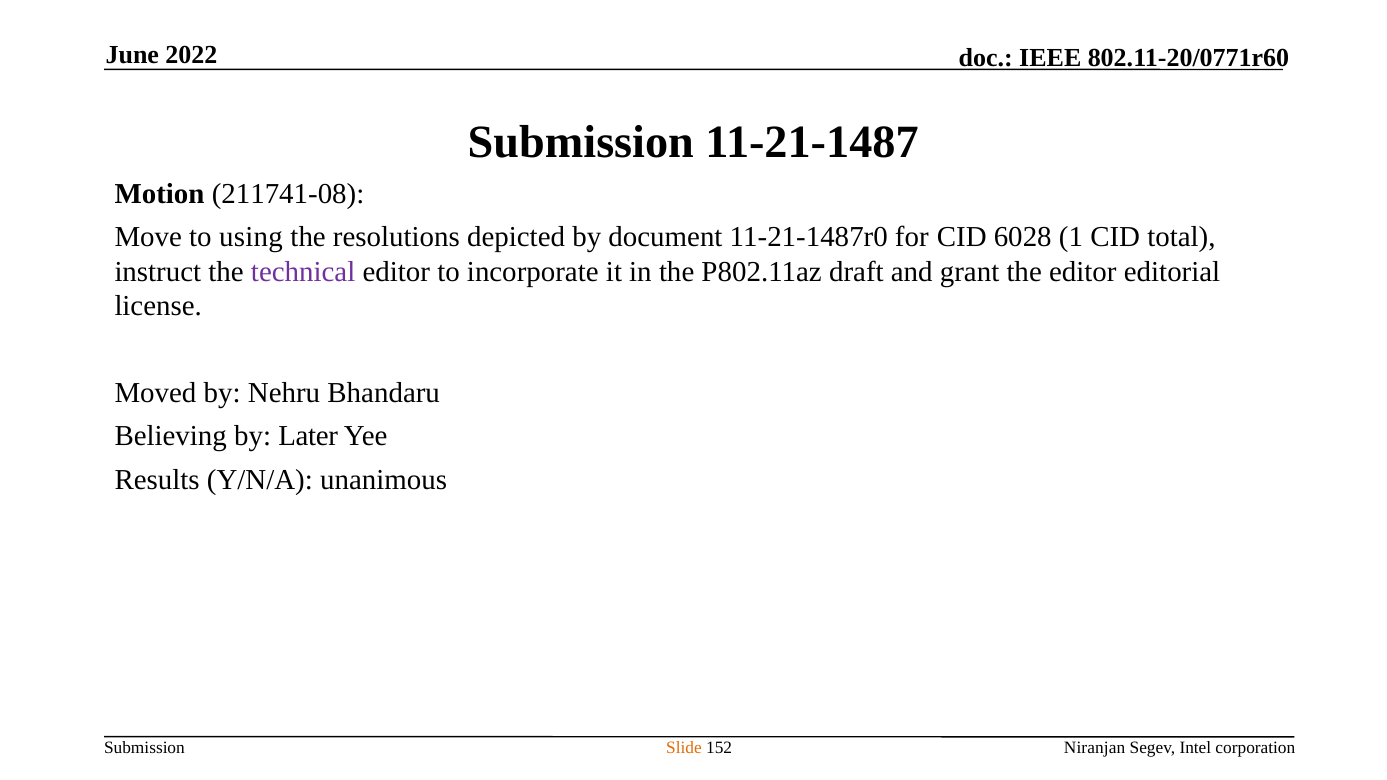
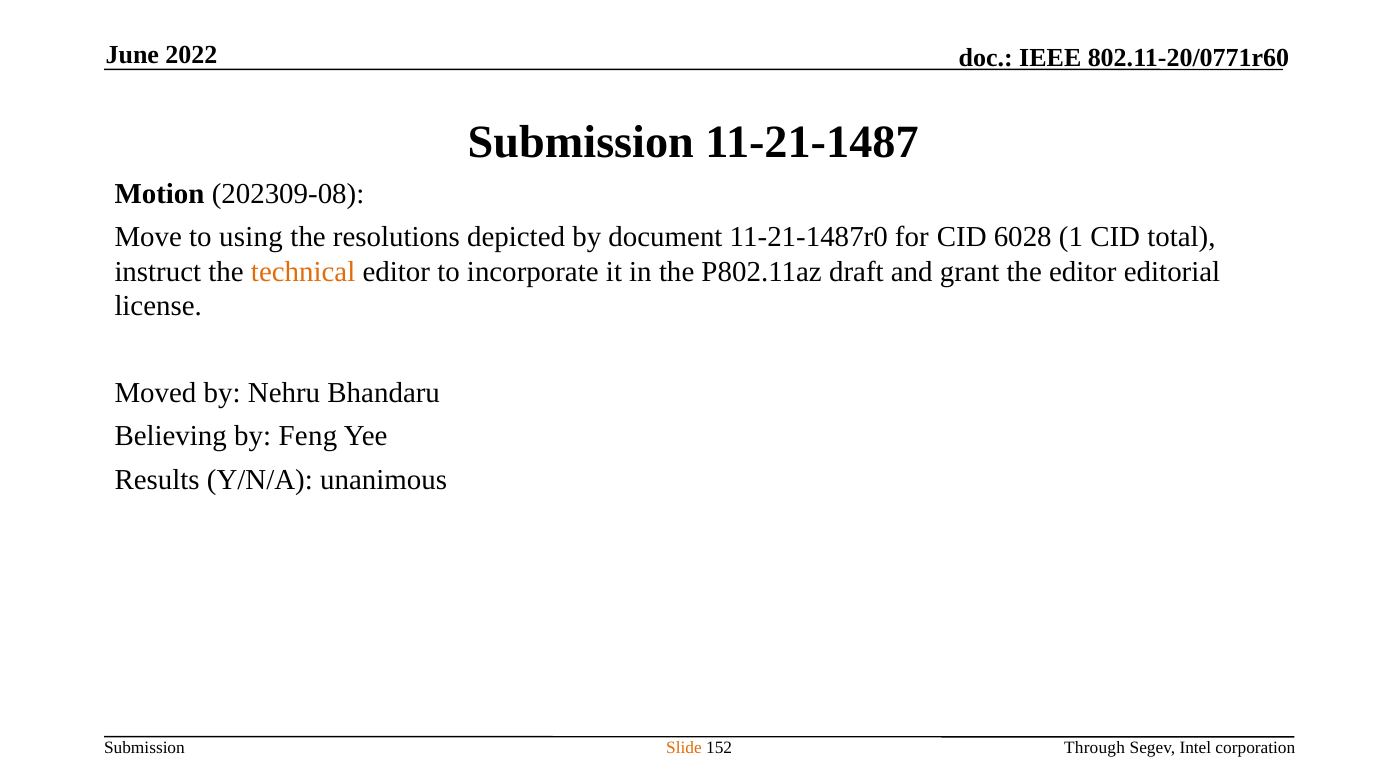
211741-08: 211741-08 -> 202309-08 (288, 194)
technical colour: purple -> orange (303, 272)
Later: Later -> Feng (308, 436)
Niranjan: Niranjan -> Through (1095, 748)
